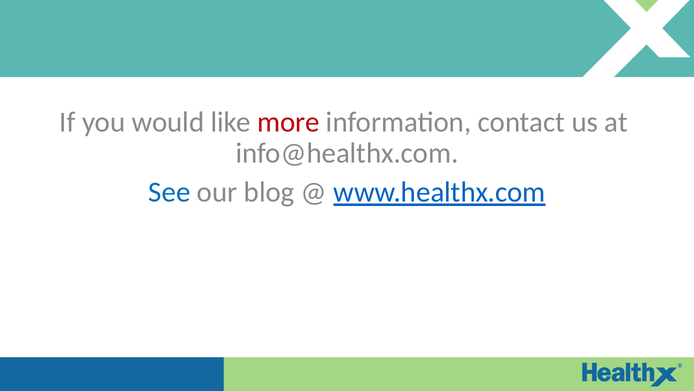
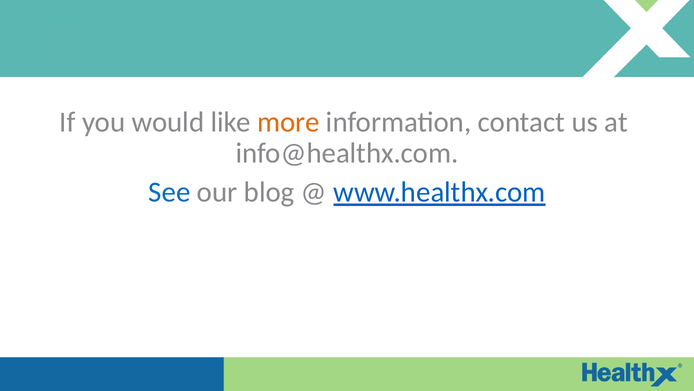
more colour: red -> orange (288, 122)
